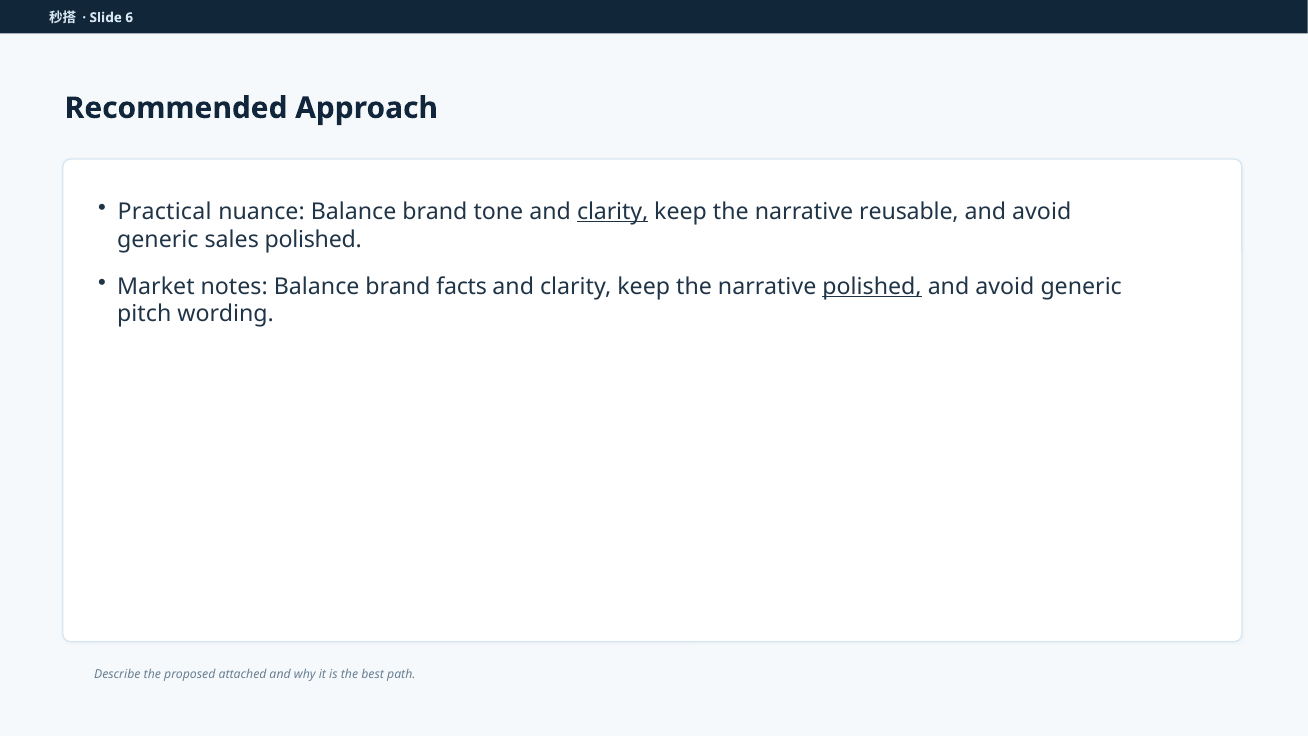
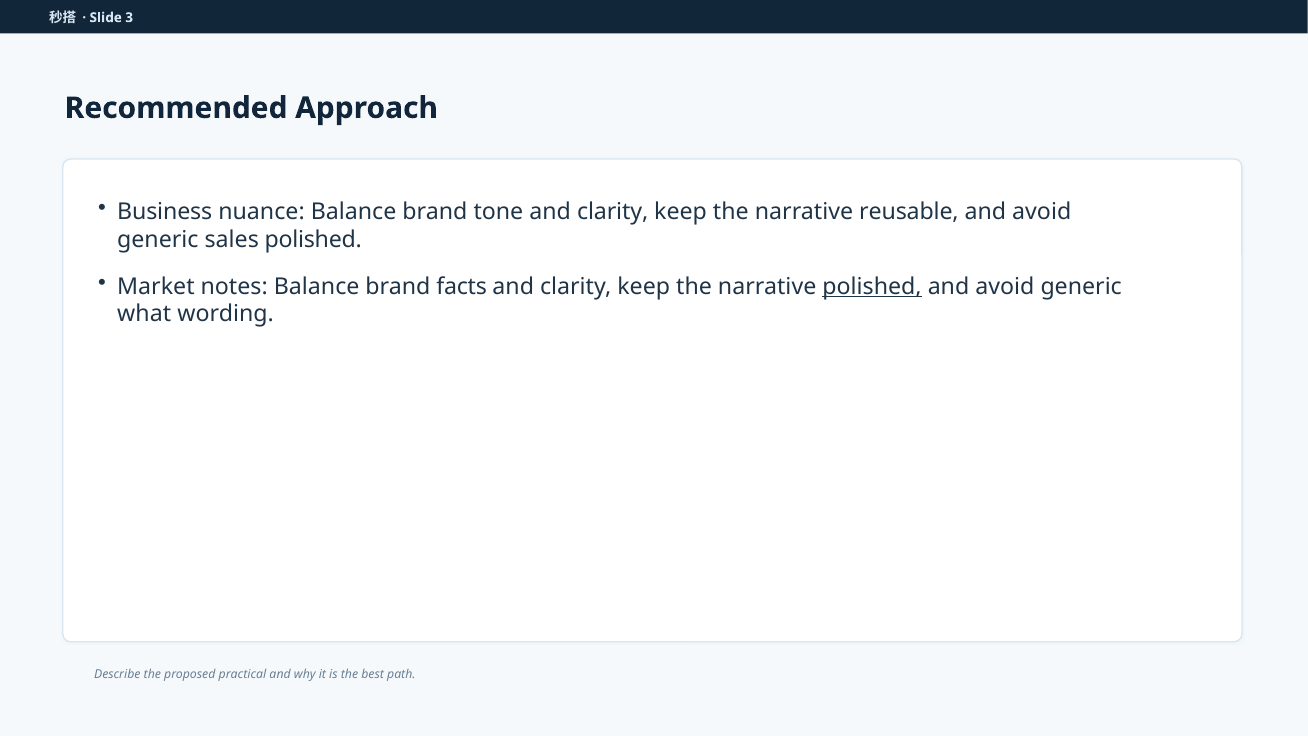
6: 6 -> 3 (129, 18)
Practical: Practical -> Business (165, 212)
clarity underline: present -> none (613, 212)
pitch: pitch -> what (144, 314)
attached: attached -> practical (243, 674)
